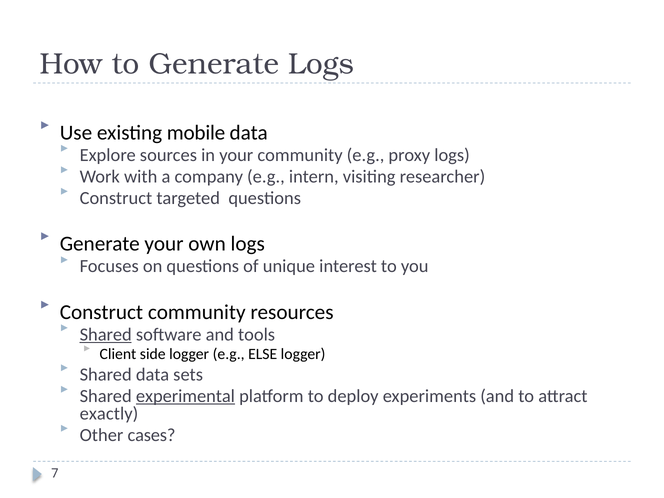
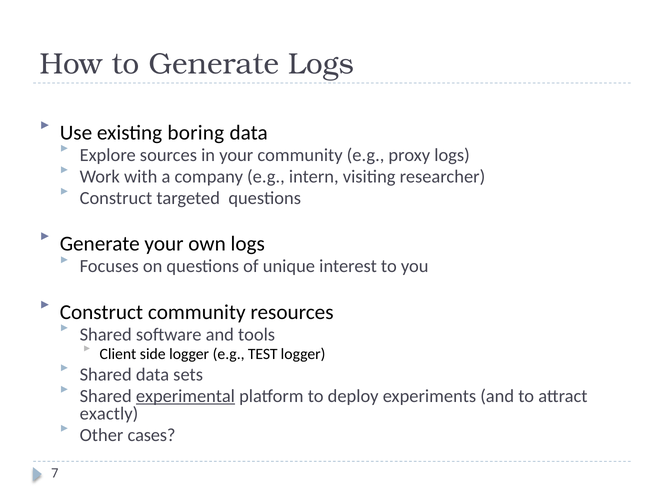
mobile: mobile -> boring (196, 133)
Shared underline: present -> none (106, 334)
ELSE: ELSE -> TEST (263, 354)
